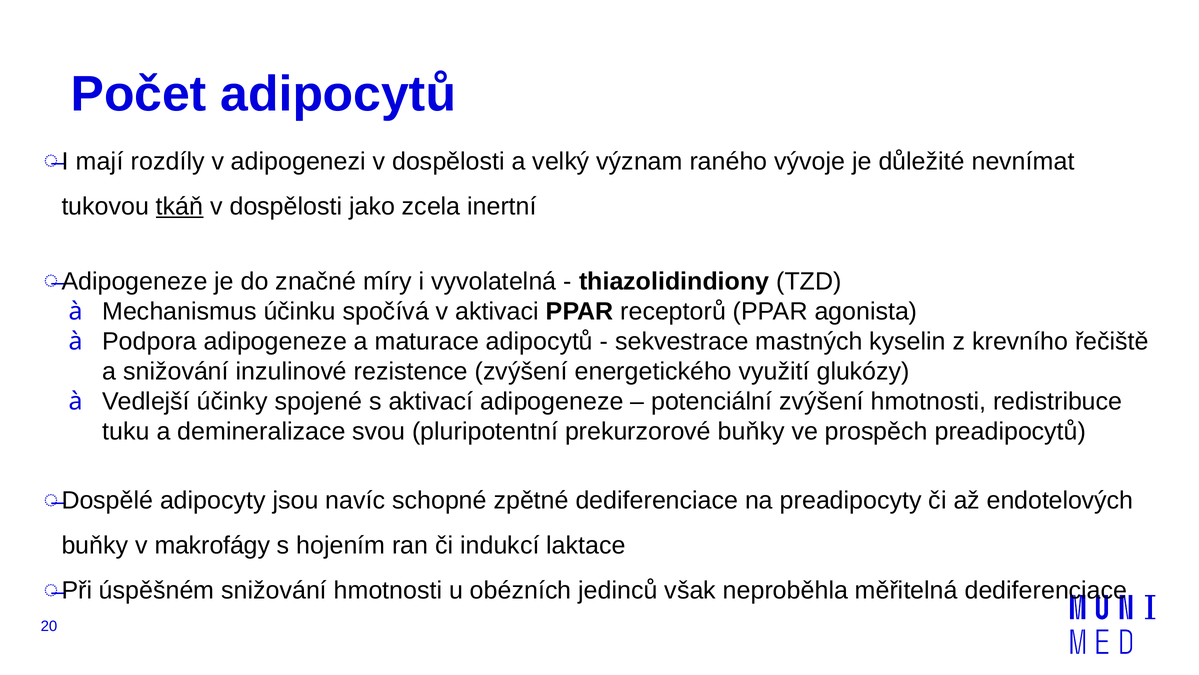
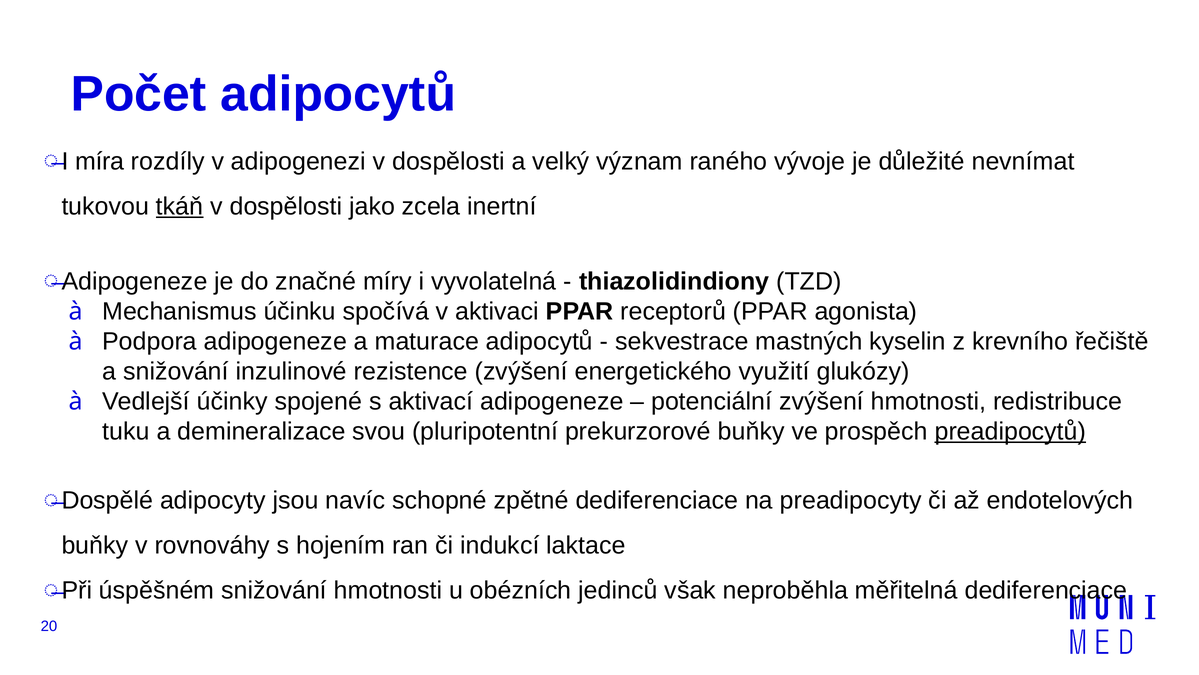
mají: mají -> míra (100, 161)
preadipocytů underline: none -> present (1010, 431)
makrofágy: makrofágy -> rovnováhy (212, 545)
